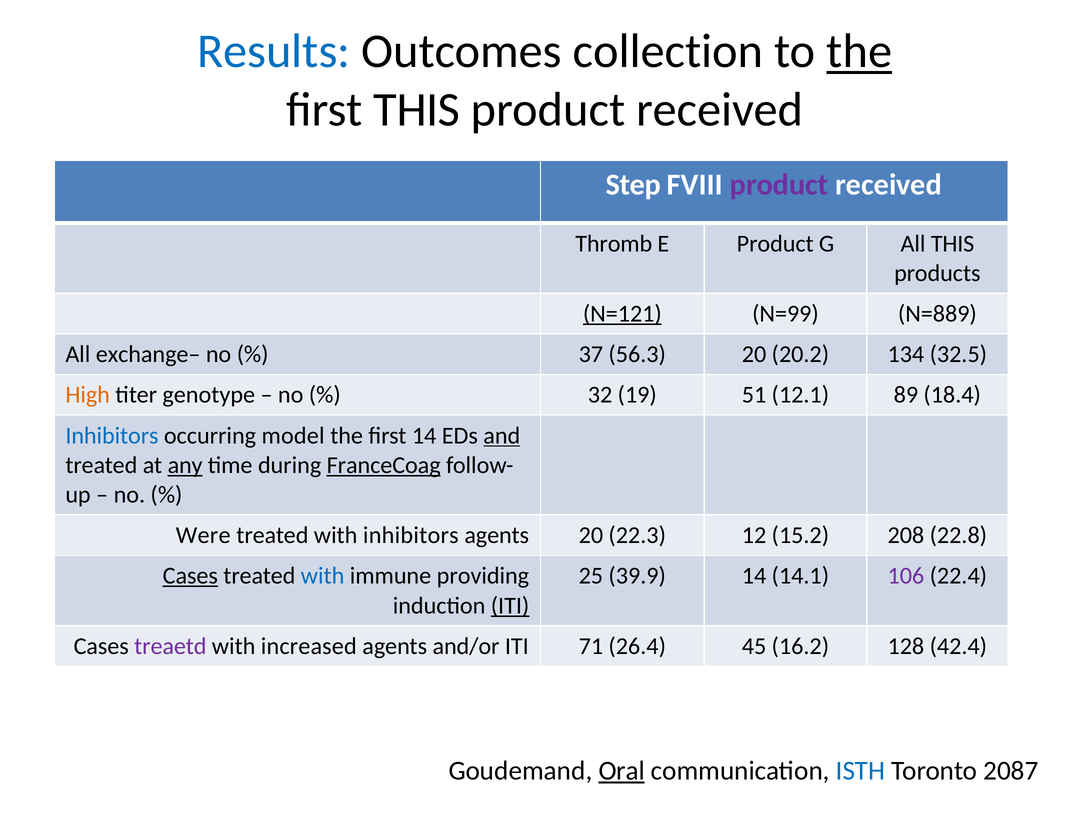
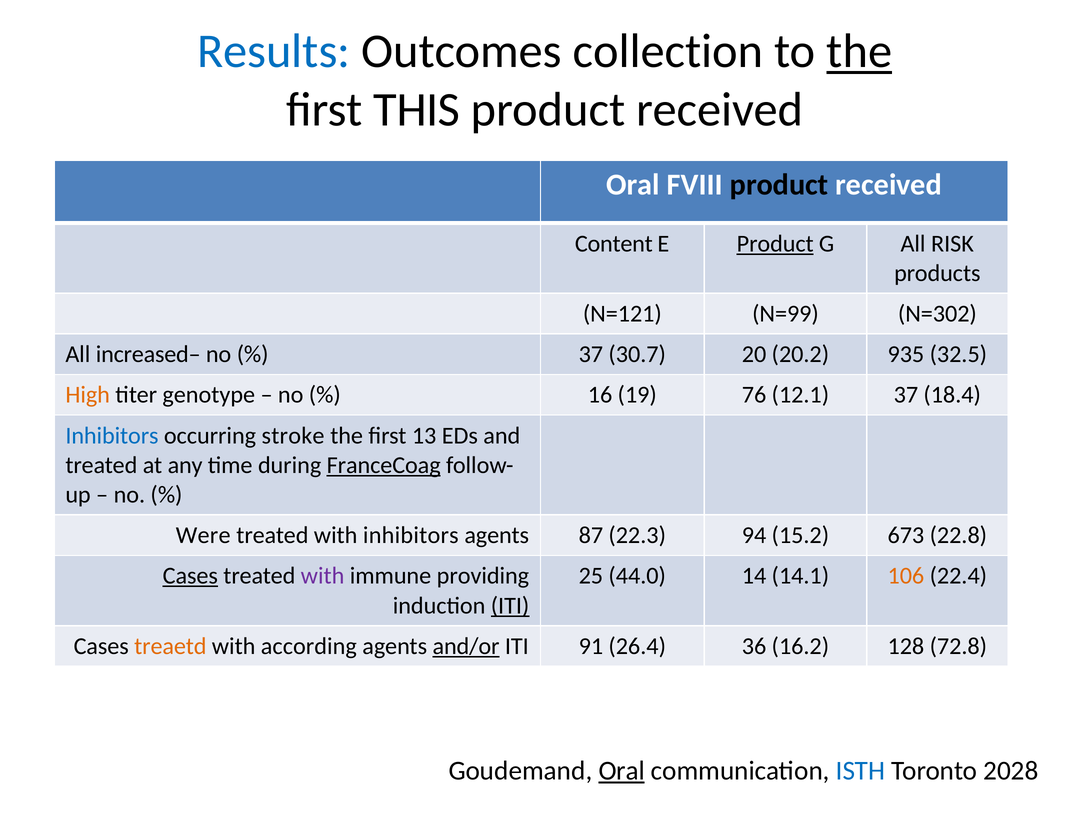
Step: Step -> Oral (633, 185)
product colour: purple -> black (779, 185)
Thromb: Thromb -> Content (614, 243)
Product underline: none -> present (775, 243)
All THIS: THIS -> RISK (952, 243)
N=121 underline: present -> none (622, 314)
N=889: N=889 -> N=302 (937, 314)
exchange–: exchange– -> increased– (148, 354)
56.3: 56.3 -> 30.7 (637, 354)
134: 134 -> 935 (906, 354)
32: 32 -> 16 (600, 395)
51: 51 -> 76 (754, 395)
12.1 89: 89 -> 37 (906, 395)
model: model -> stroke (293, 435)
first 14: 14 -> 13 (424, 435)
and underline: present -> none (502, 435)
any underline: present -> none (185, 465)
agents 20: 20 -> 87 (591, 535)
12: 12 -> 94 (754, 535)
208: 208 -> 673 (906, 535)
with colour: blue -> purple (323, 576)
39.9: 39.9 -> 44.0 (637, 576)
106 colour: purple -> orange (906, 576)
treaetd colour: purple -> orange (170, 646)
increased: increased -> according (309, 646)
and/or underline: none -> present (466, 646)
71: 71 -> 91 (591, 646)
45: 45 -> 36 (754, 646)
42.4: 42.4 -> 72.8 (958, 646)
2087: 2087 -> 2028 (1011, 770)
